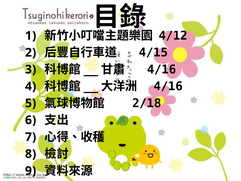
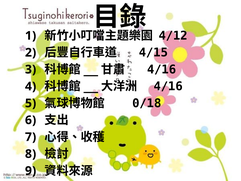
2/18: 2/18 -> 0/18 (147, 103)
